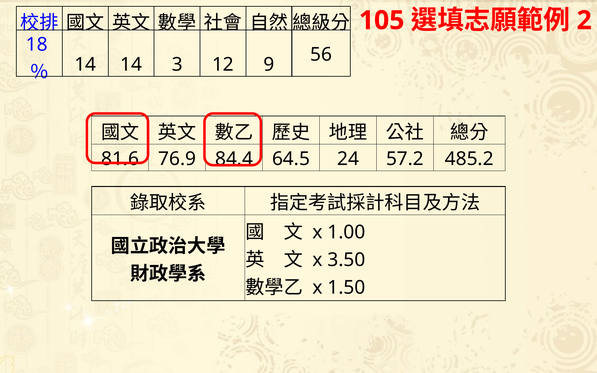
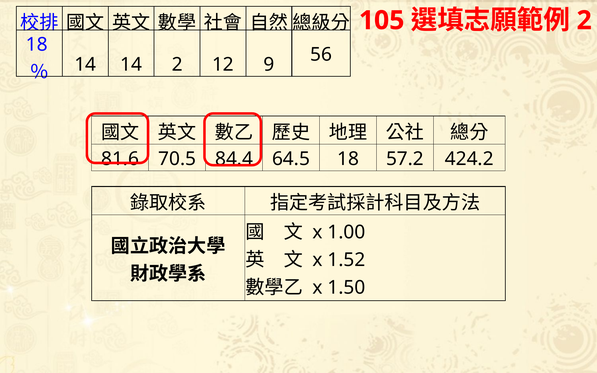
14 3: 3 -> 2 (177, 64)
76.9: 76.9 -> 70.5 (177, 159)
64.5 24: 24 -> 18 (348, 159)
485.2: 485.2 -> 424.2 (469, 159)
3.50: 3.50 -> 1.52 (347, 260)
